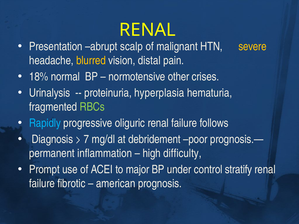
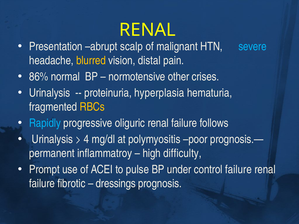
severe colour: yellow -> light blue (252, 47)
18%: 18% -> 86% (39, 77)
RBCs colour: light green -> yellow (92, 107)
Diagnosis: Diagnosis -> Urinalysis (52, 139)
7: 7 -> 4 (86, 139)
debridement: debridement -> polymyositis (154, 139)
inflammation: inflammation -> inflammatroy (105, 153)
major: major -> pulse (137, 170)
control stratify: stratify -> failure (238, 170)
american: american -> dressings (116, 184)
